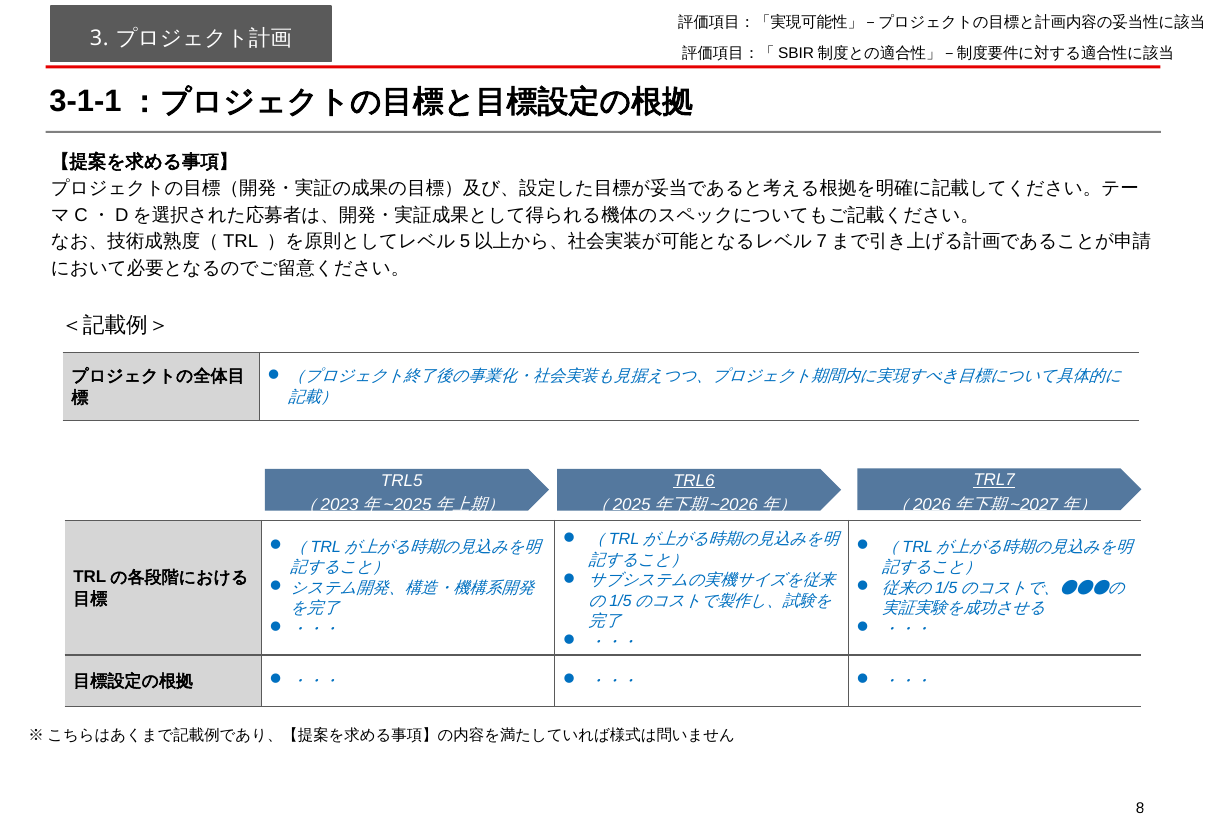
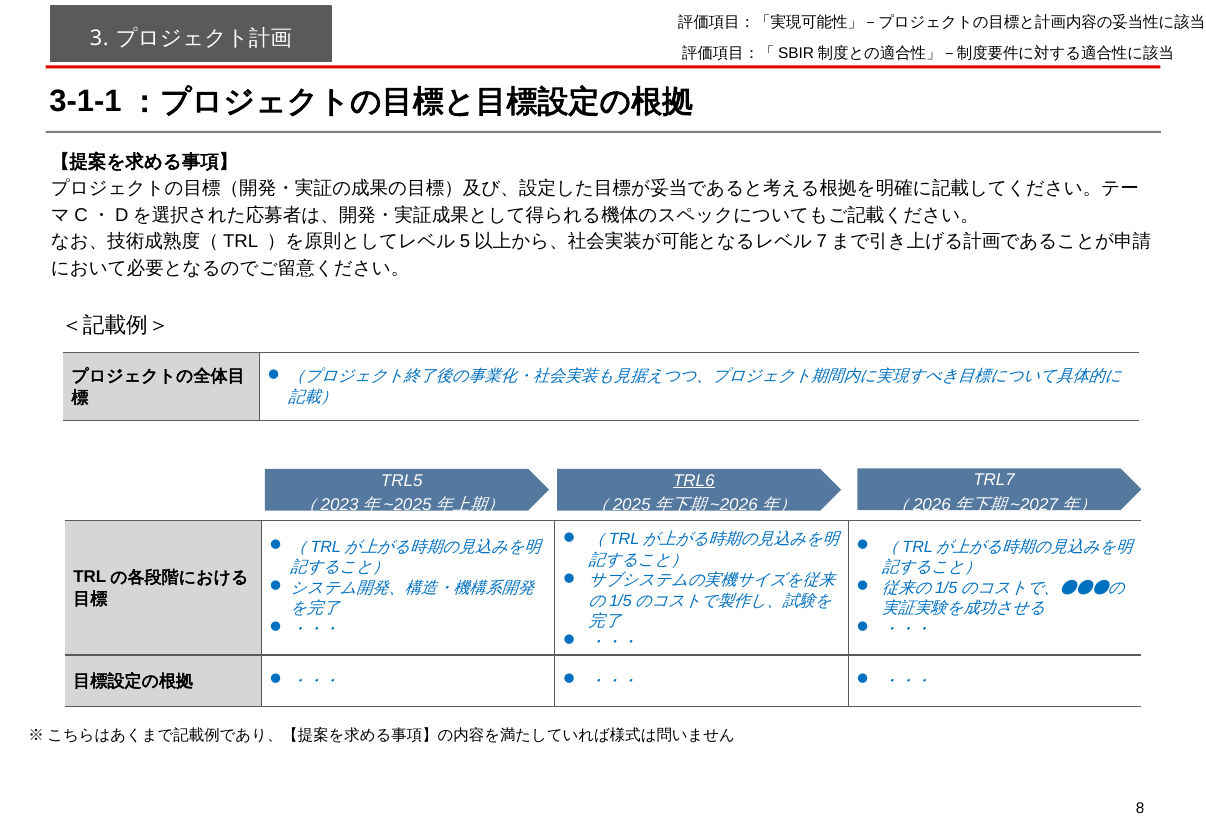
TRL7 underline: present -> none (994, 480)
